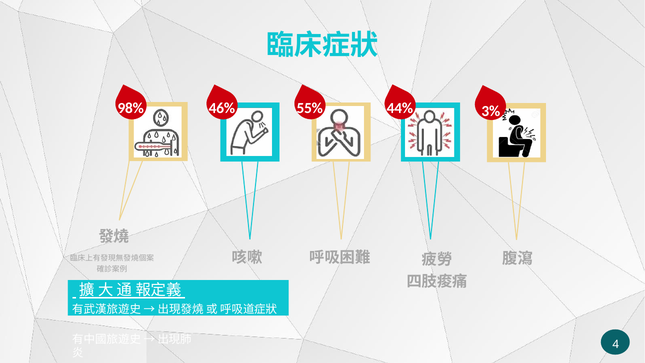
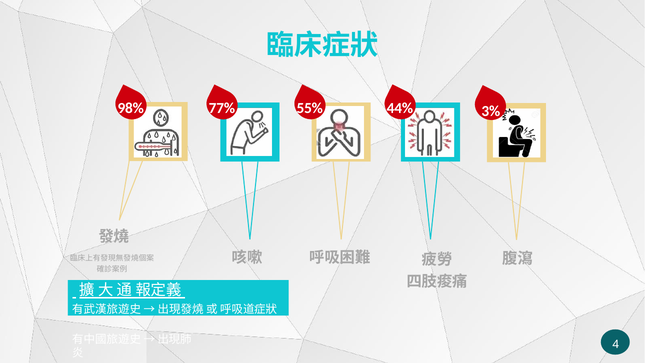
46%: 46% -> 77% (222, 108)
